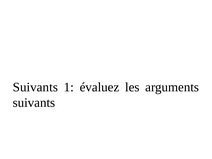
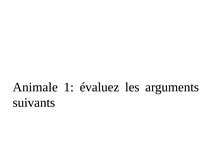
Suivants: Suivants -> Animale (35, 87)
